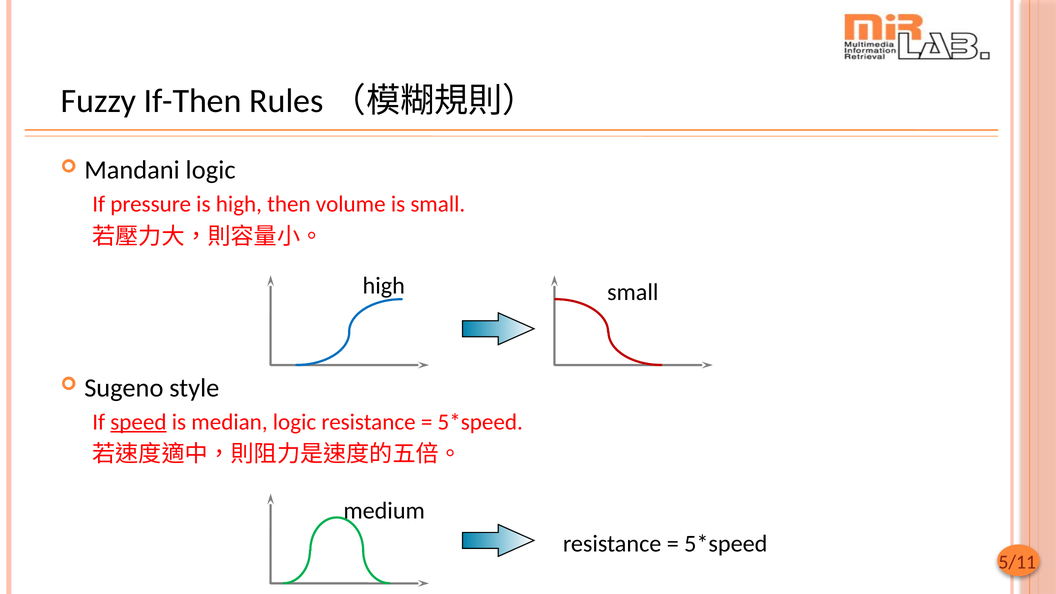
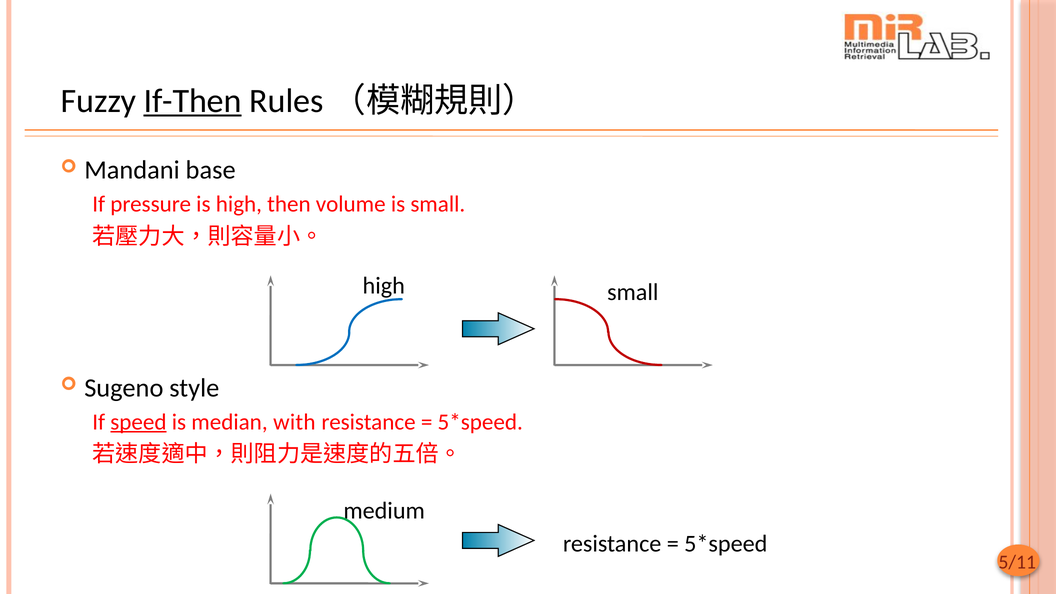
If-Then underline: none -> present (193, 101)
Mandani logic: logic -> base (211, 170)
median logic: logic -> with (294, 422)
